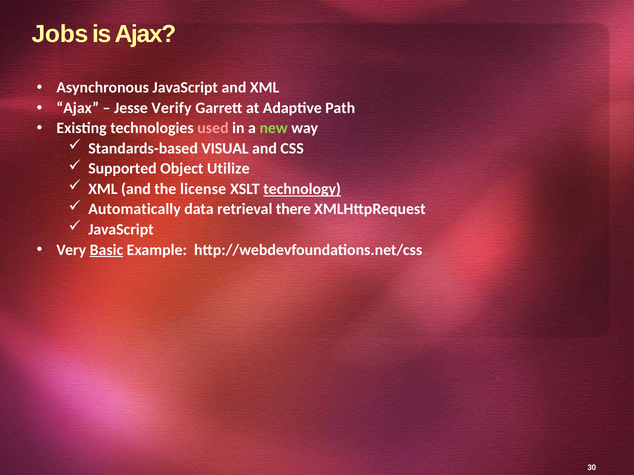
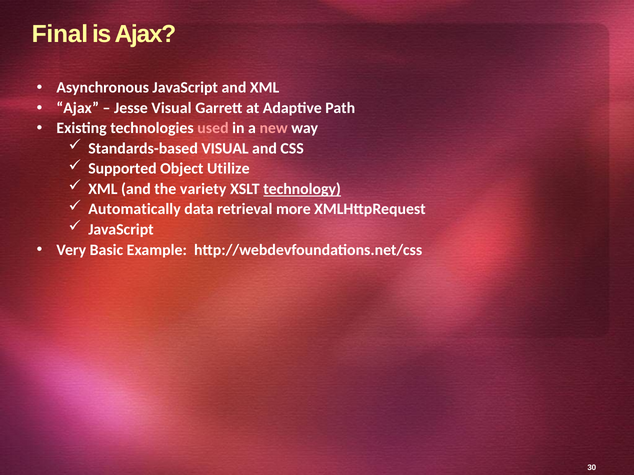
Jobs: Jobs -> Final (60, 34)
Jesse Verify: Verify -> Visual (172, 108)
new colour: light green -> pink (274, 128)
license: license -> variety (203, 189)
there: there -> more (293, 209)
Basic underline: present -> none (106, 250)
